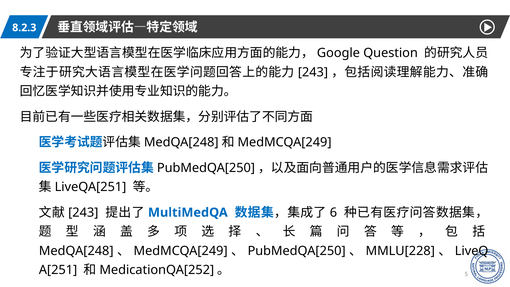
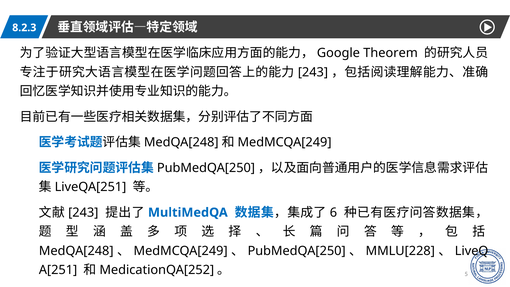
Question: Question -> Theorem (391, 53)
